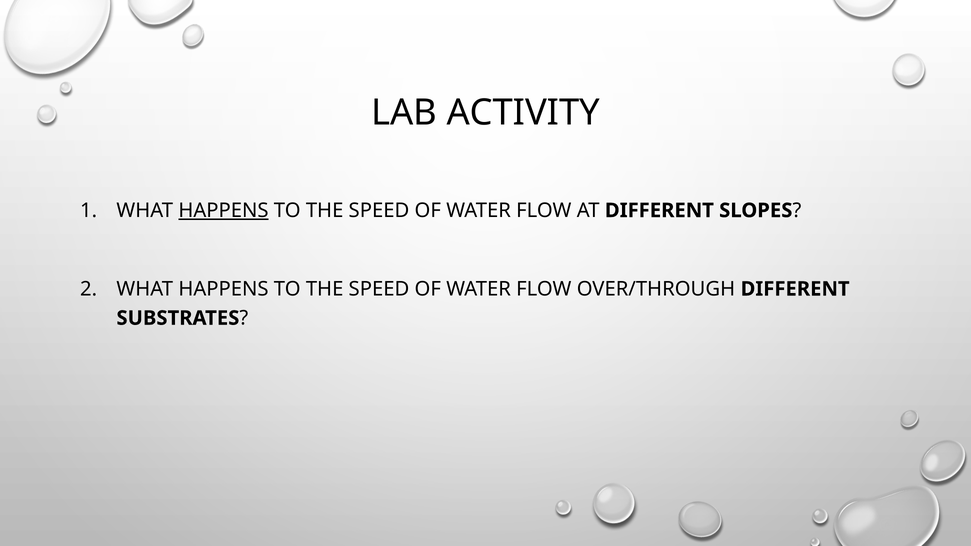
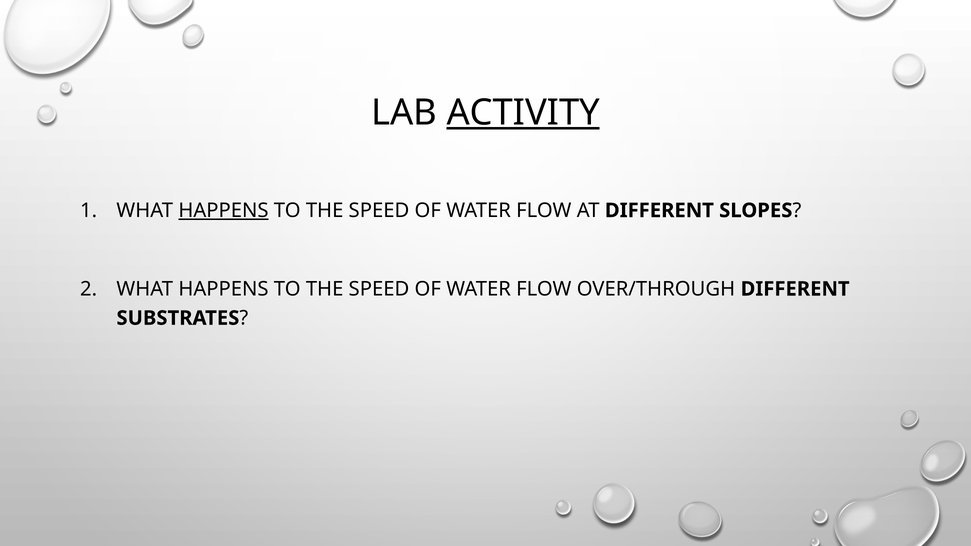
ACTIVITY underline: none -> present (523, 113)
